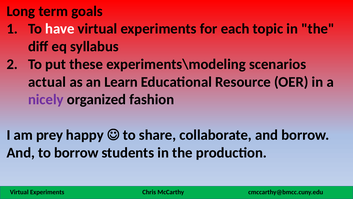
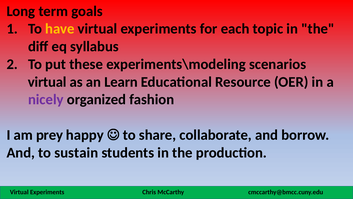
have colour: white -> yellow (60, 29)
actual: actual -> virtual (47, 82)
to borrow: borrow -> sustain (76, 152)
